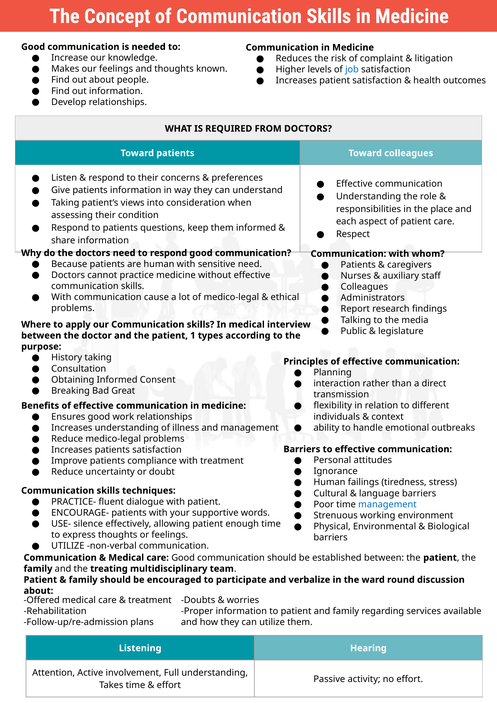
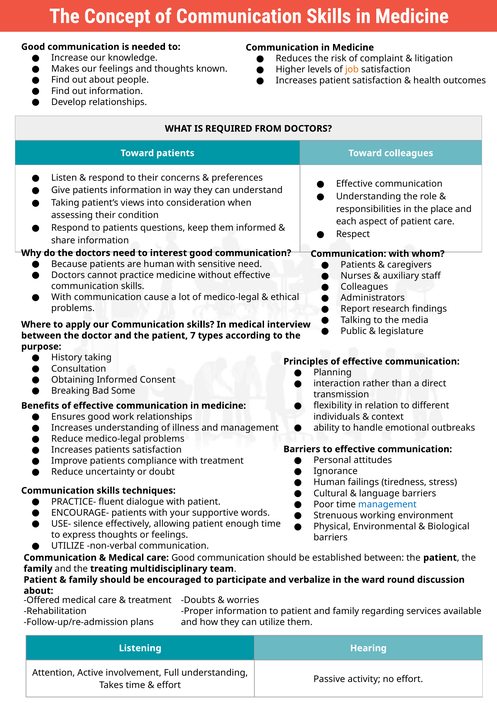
job colour: blue -> orange (352, 70)
to respond: respond -> interest (169, 253)
1: 1 -> 7 (193, 335)
Great: Great -> Some (123, 391)
